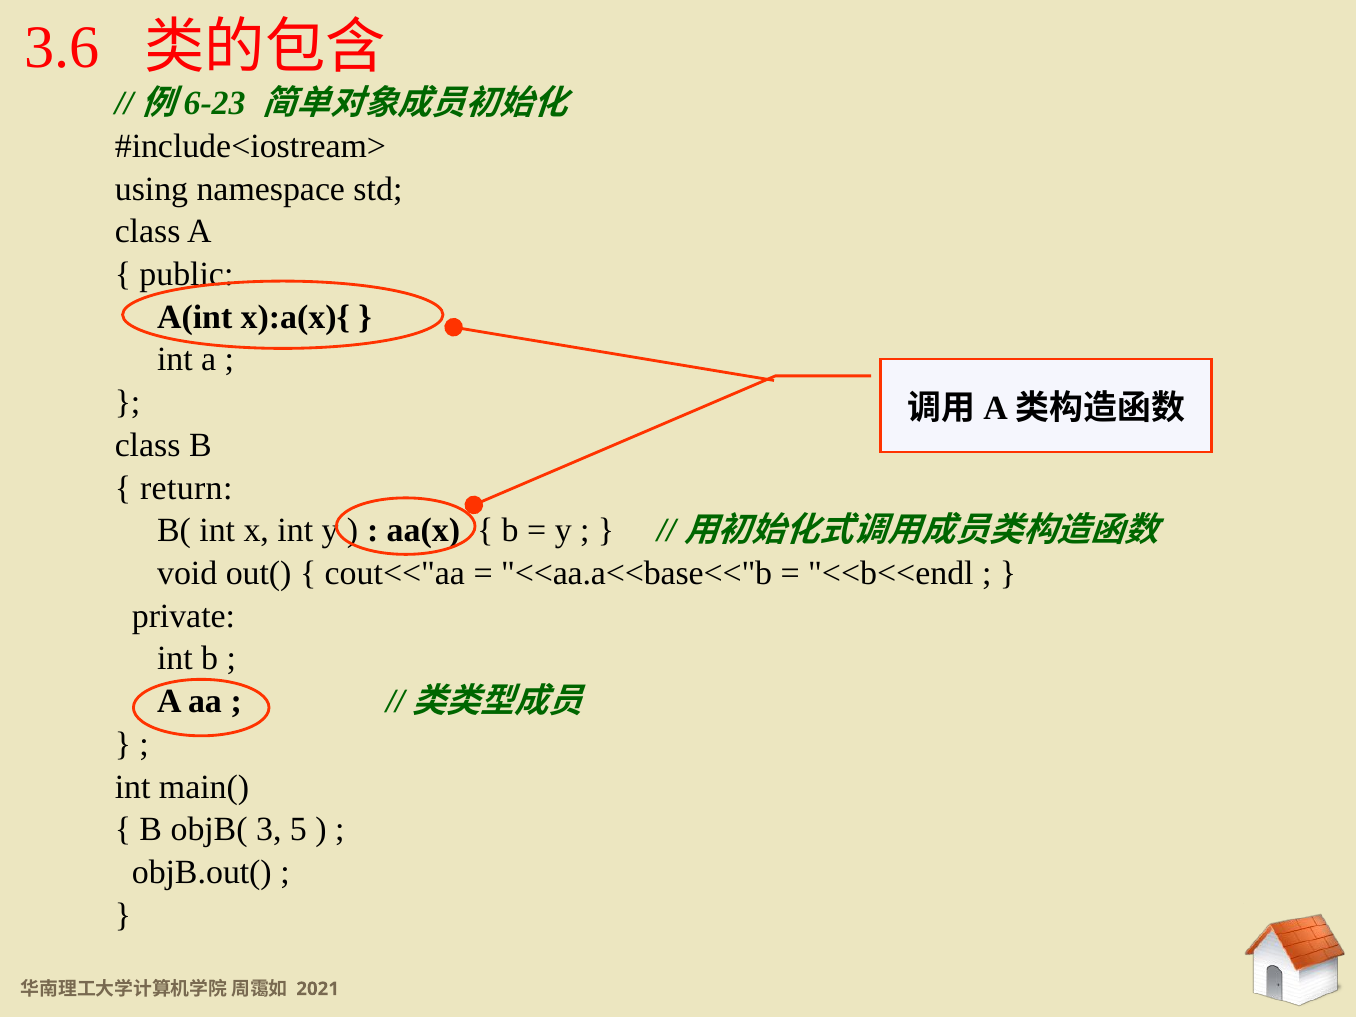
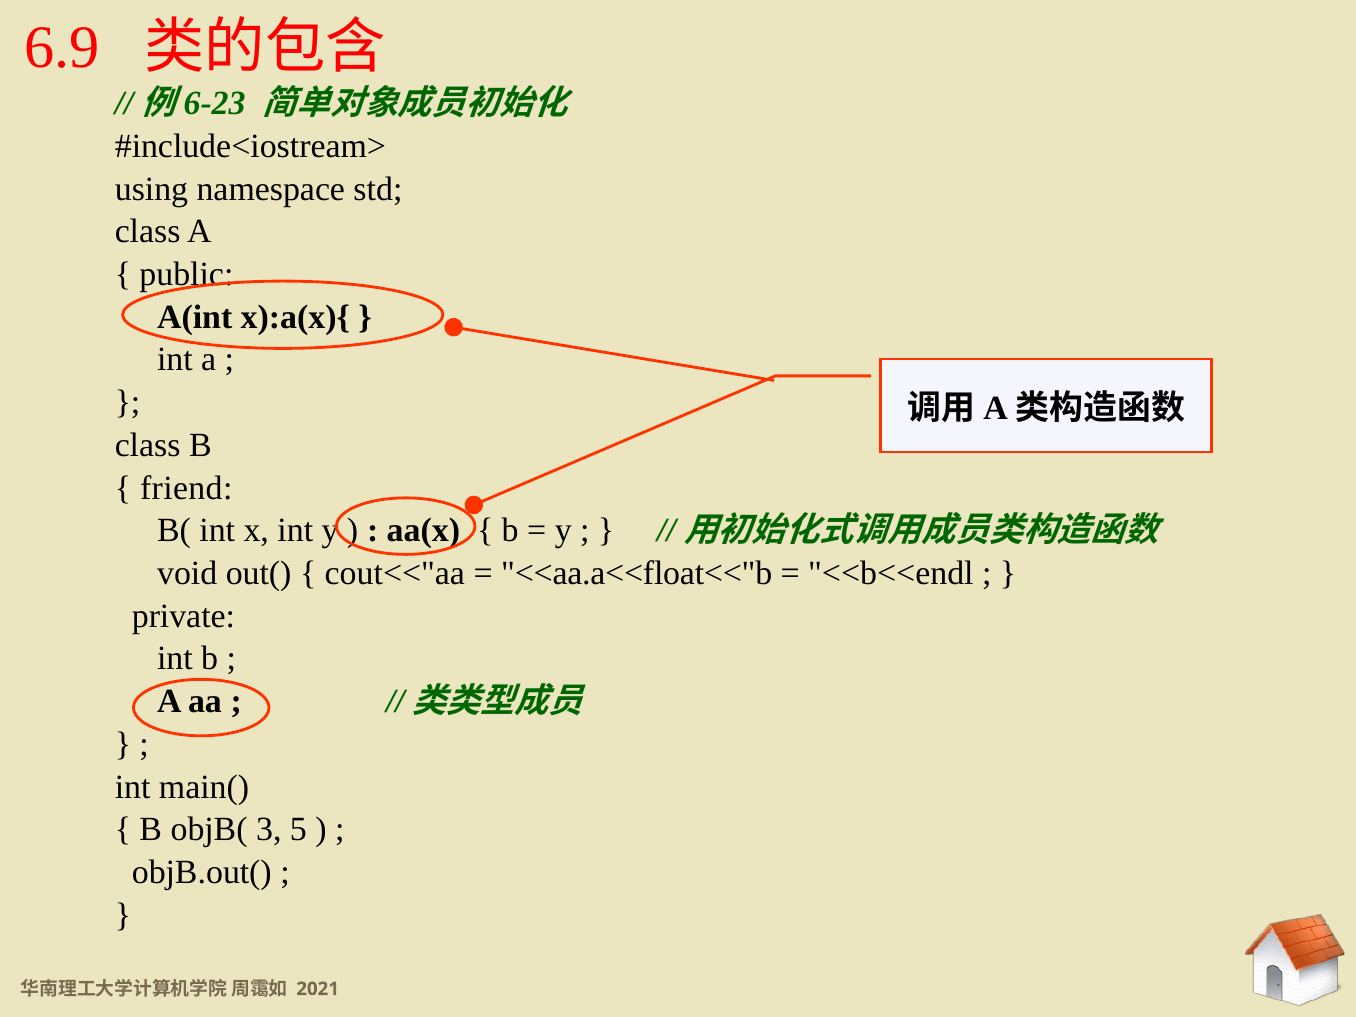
3.6: 3.6 -> 6.9 (62, 48)
return: return -> friend (186, 488)
<<aa.a<<base<<"b: <<aa.a<<base<<"b -> <<aa.a<<float<<"b (637, 573)
